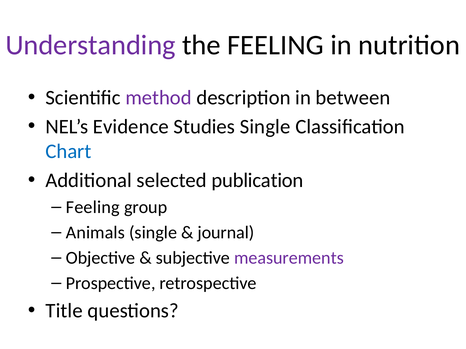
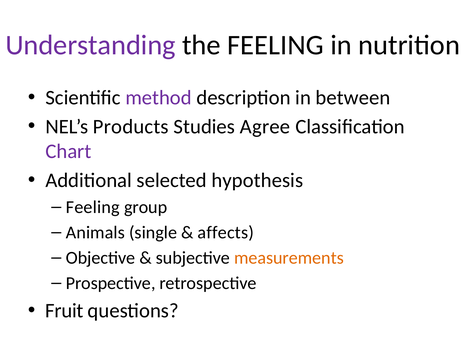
Evidence: Evidence -> Products (131, 127)
Studies Single: Single -> Agree (265, 127)
Chart colour: blue -> purple (68, 152)
publication: publication -> hypothesis (257, 181)
journal: journal -> affects (226, 233)
measurements colour: purple -> orange (289, 258)
Title: Title -> Fruit (64, 311)
